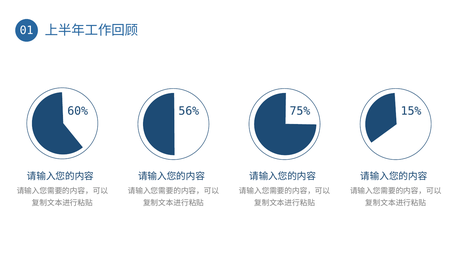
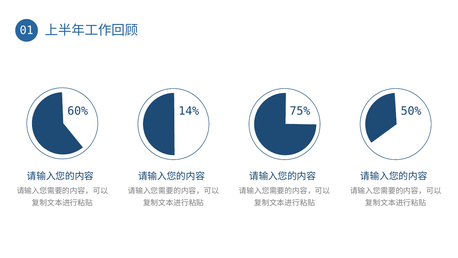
56%: 56% -> 14% (189, 111)
15%: 15% -> 50% (411, 111)
